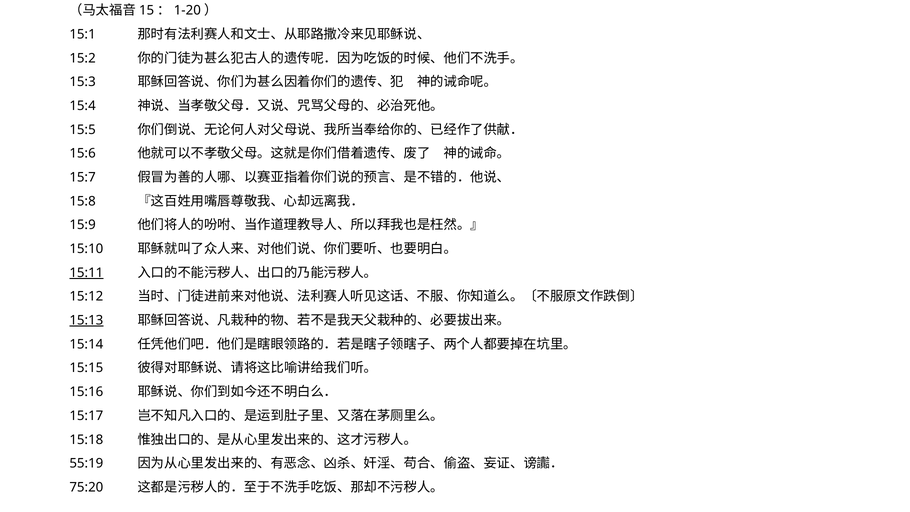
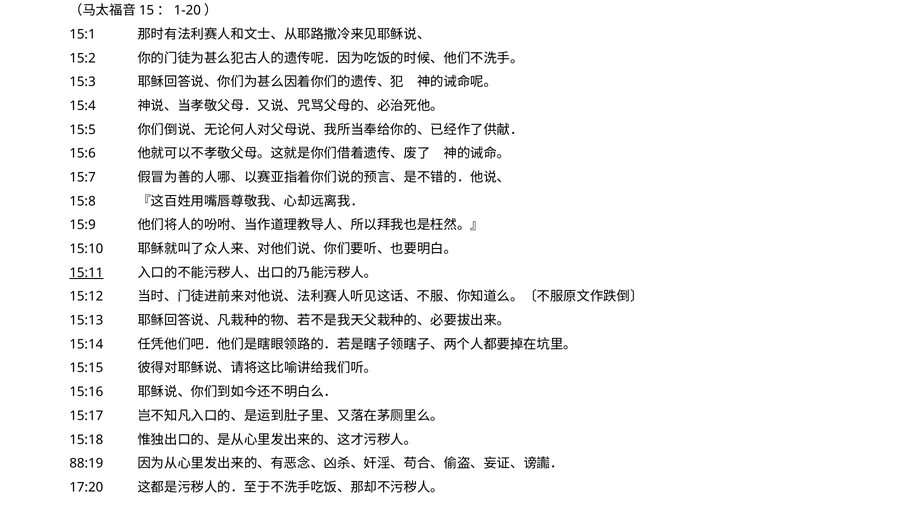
15:13 underline: present -> none (86, 320)
55:19: 55:19 -> 88:19 (86, 463)
75:20: 75:20 -> 17:20 (86, 487)
